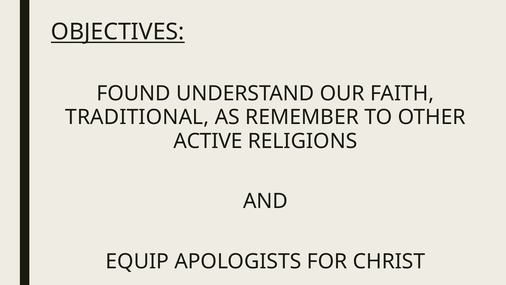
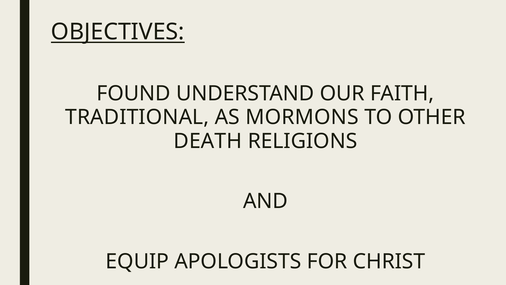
REMEMBER: REMEMBER -> MORMONS (302, 117)
ACTIVE: ACTIVE -> DEATH (208, 141)
